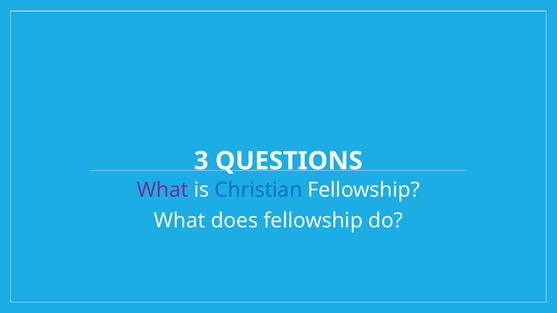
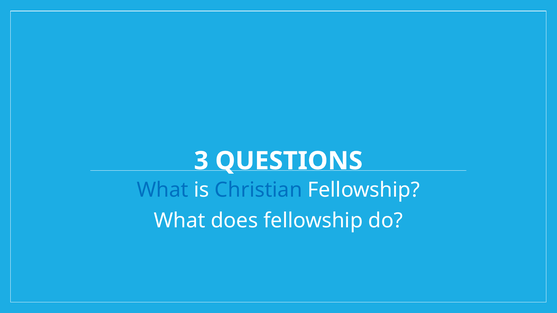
What colour: purple -> blue (163, 190)
